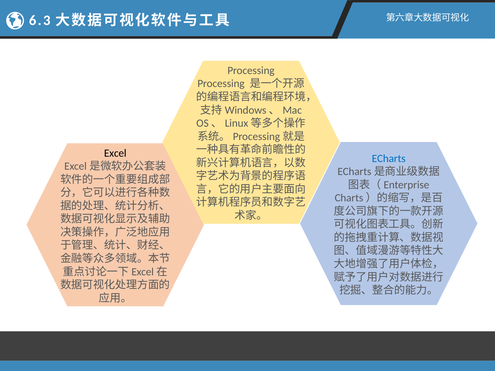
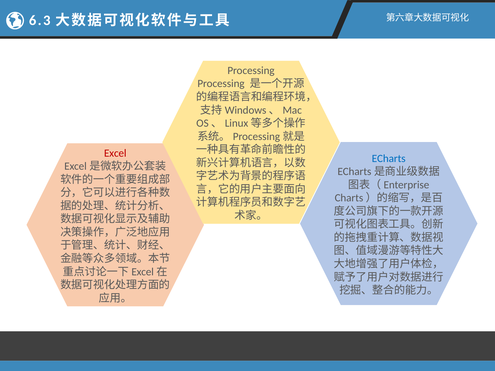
Excel colour: black -> red (115, 153)
